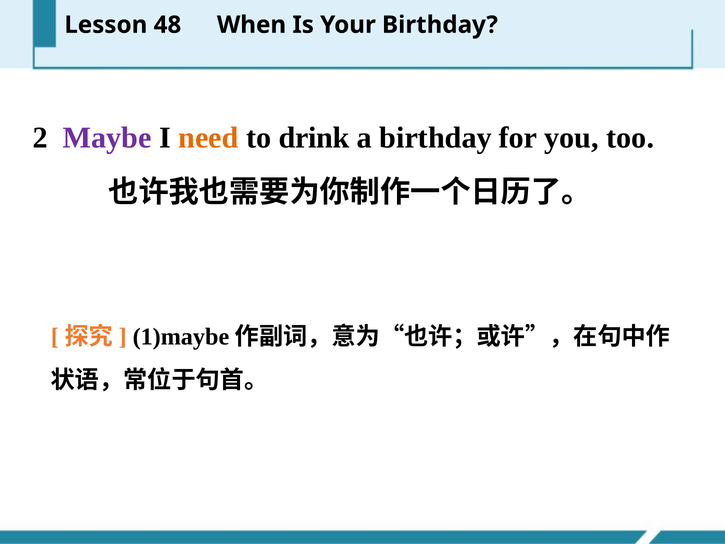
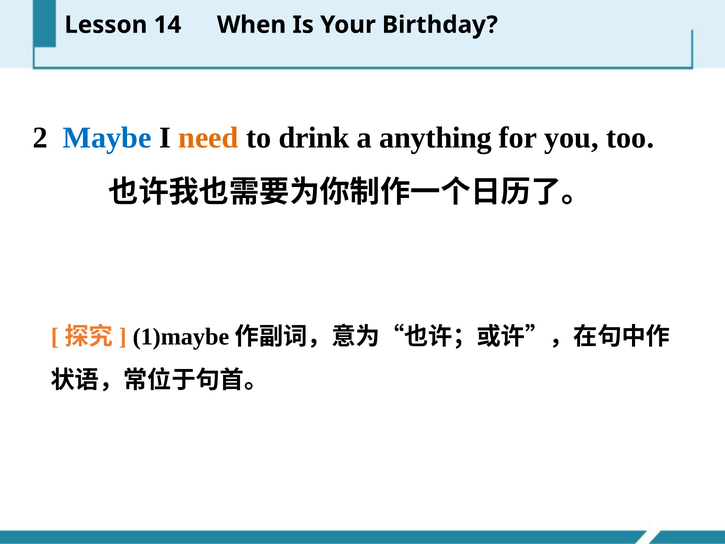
48: 48 -> 14 (167, 25)
Maybe colour: purple -> blue (107, 138)
a birthday: birthday -> anything (436, 138)
